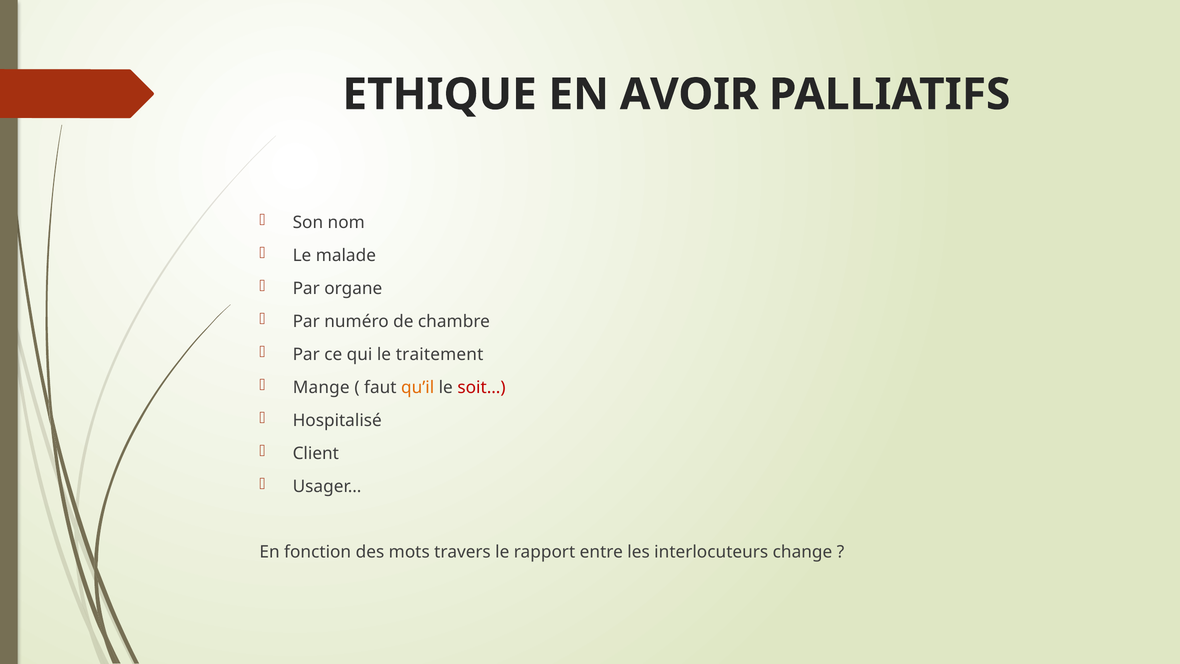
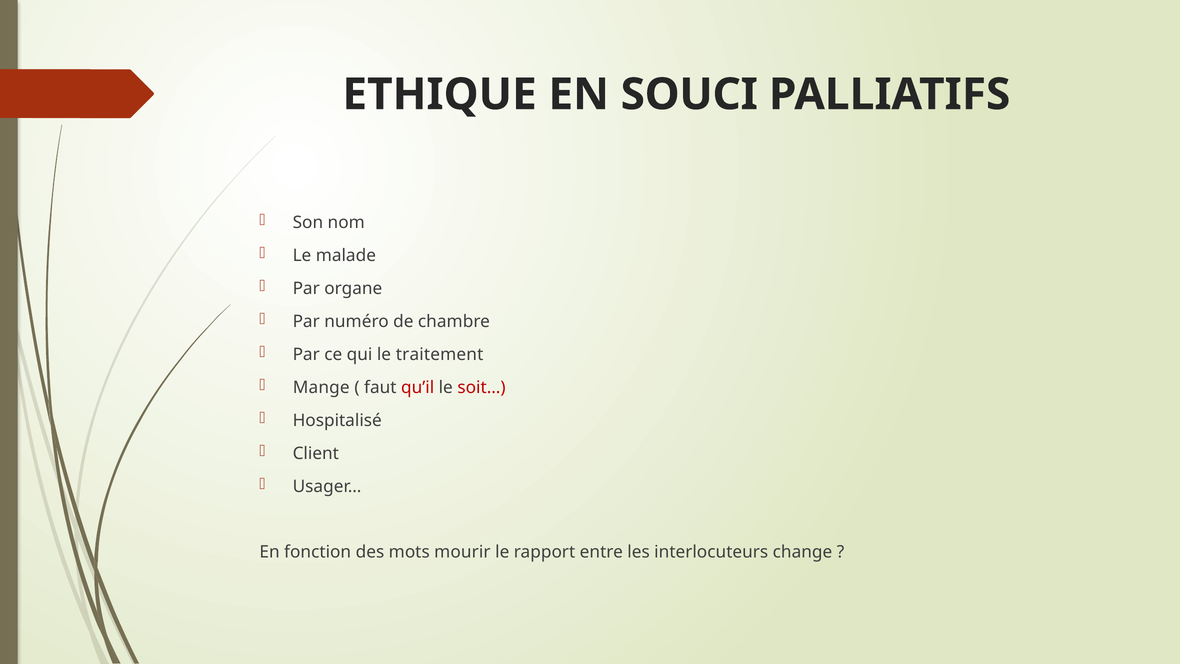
AVOIR: AVOIR -> SOUCI (689, 94)
qu’il colour: orange -> red (418, 387)
travers: travers -> mourir (462, 552)
